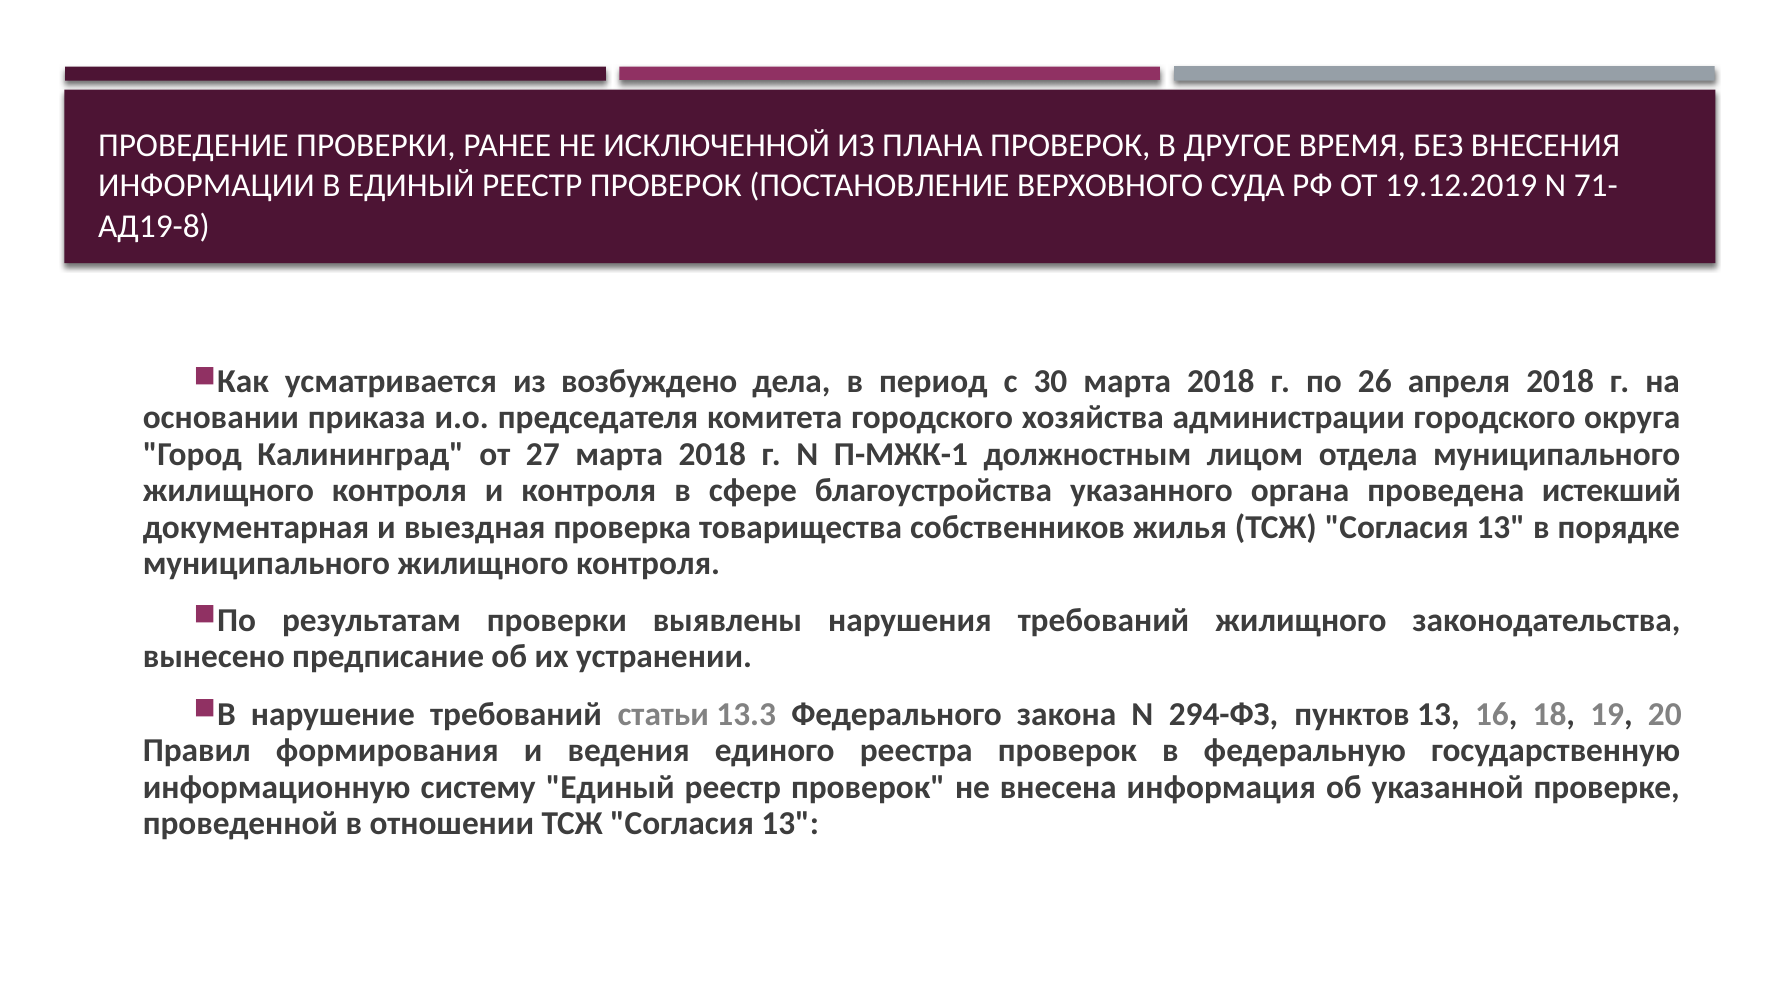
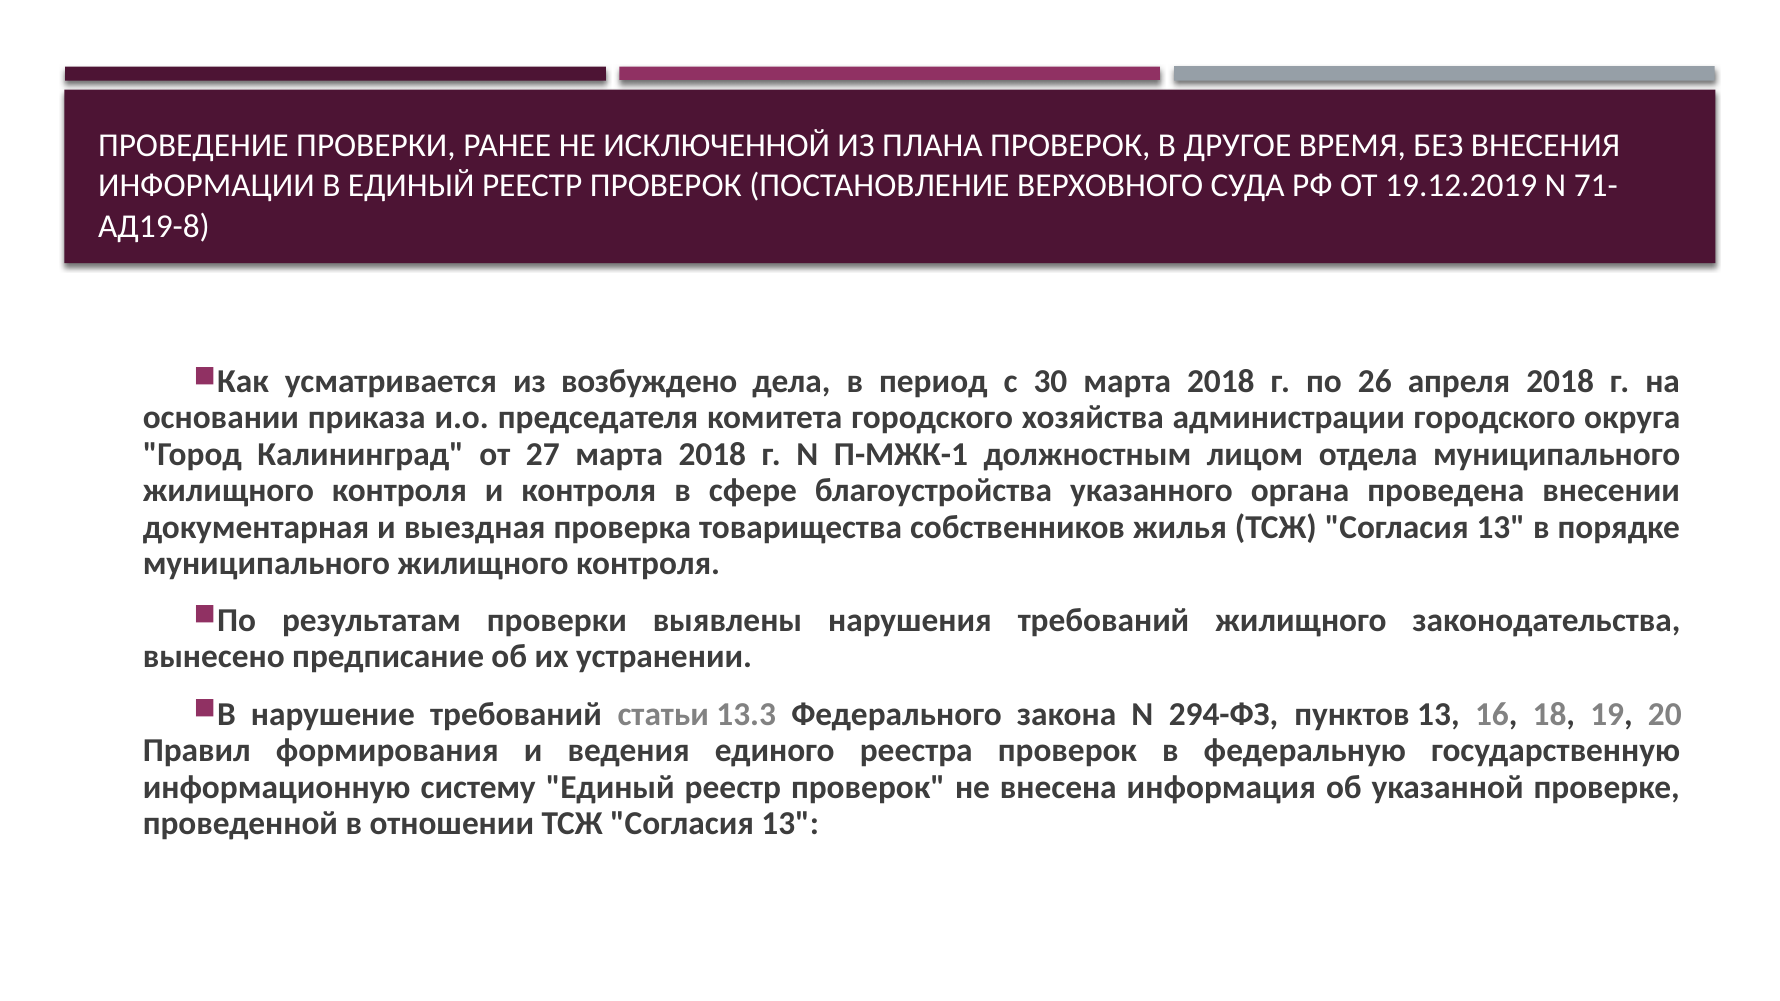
истекший: истекший -> внесении (1611, 491)
